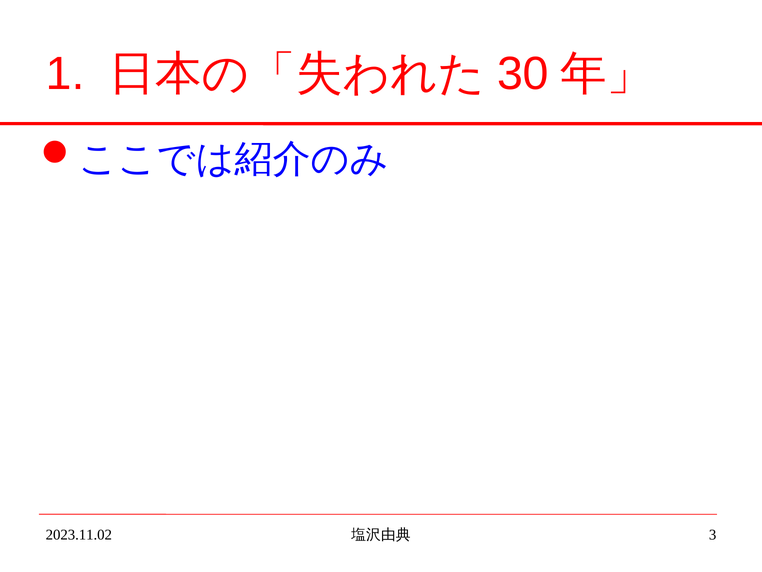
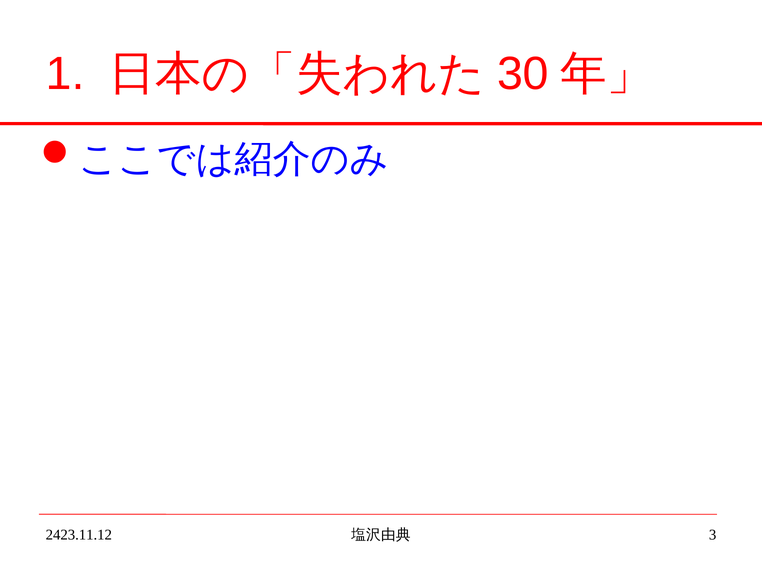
2023.11.02: 2023.11.02 -> 2423.11.12 (79, 534)
